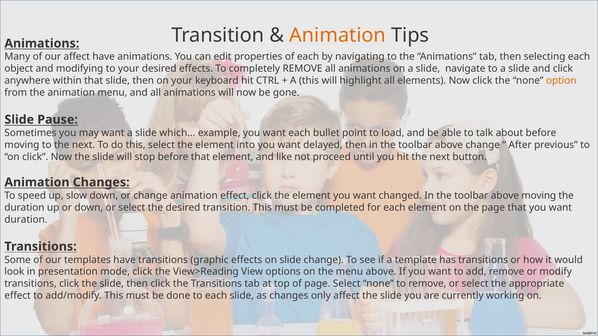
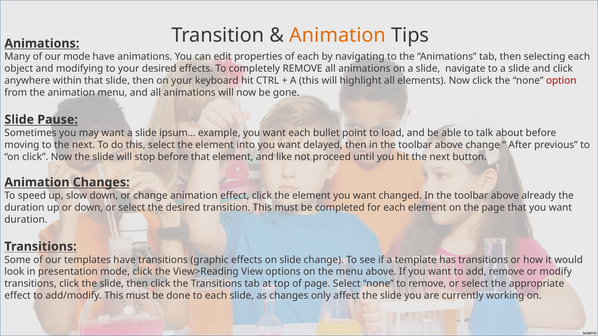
our affect: affect -> mode (77, 57)
option colour: orange -> red (561, 81)
which…: which… -> ipsum… (177, 133)
above moving: moving -> already (539, 196)
